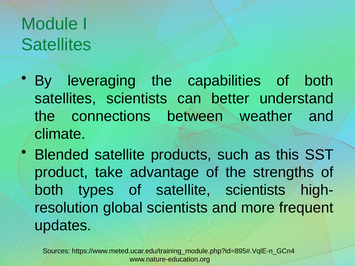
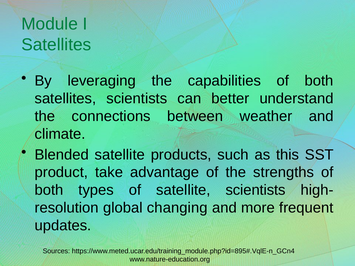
global scientists: scientists -> changing (177, 208)
